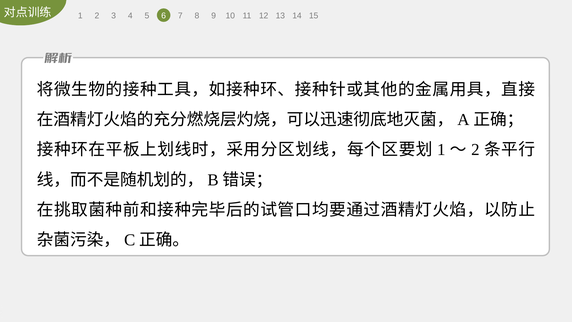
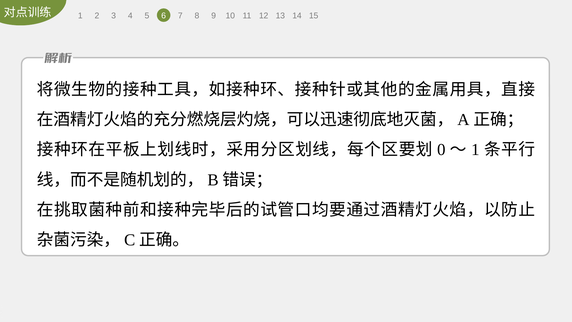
1: 1 -> 0 (441, 150)
2: 2 -> 1 (475, 150)
